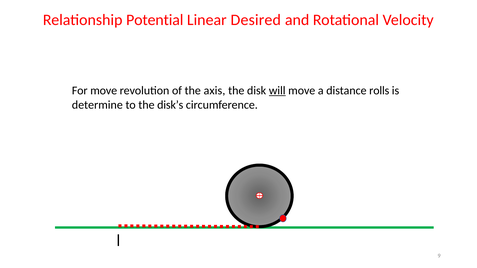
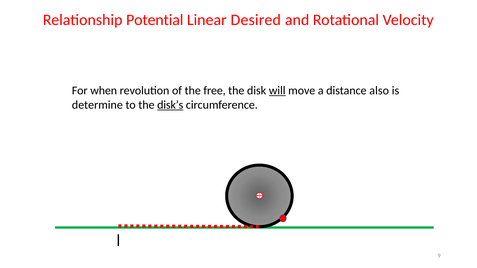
For move: move -> when (104, 91)
axis: axis -> free (215, 91)
rolls: rolls -> also (379, 91)
disk’s underline: none -> present (170, 105)
